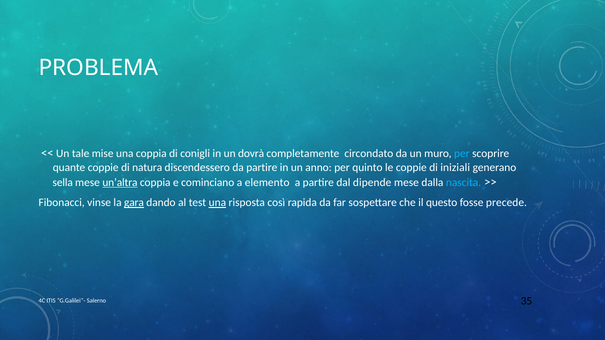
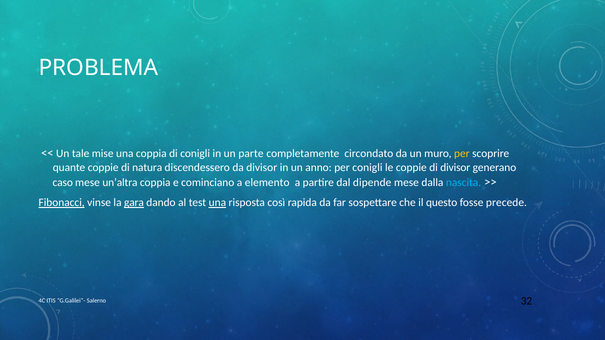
dovrà: dovrà -> parte (251, 154)
per colour: light blue -> yellow (462, 154)
da partire: partire -> divisor (262, 168)
per quinto: quinto -> conigli (367, 168)
di iniziali: iniziali -> divisor (455, 168)
sella: sella -> caso (63, 183)
un’altra underline: present -> none (120, 183)
Fibonacci underline: none -> present (62, 203)
35: 35 -> 32 (526, 301)
